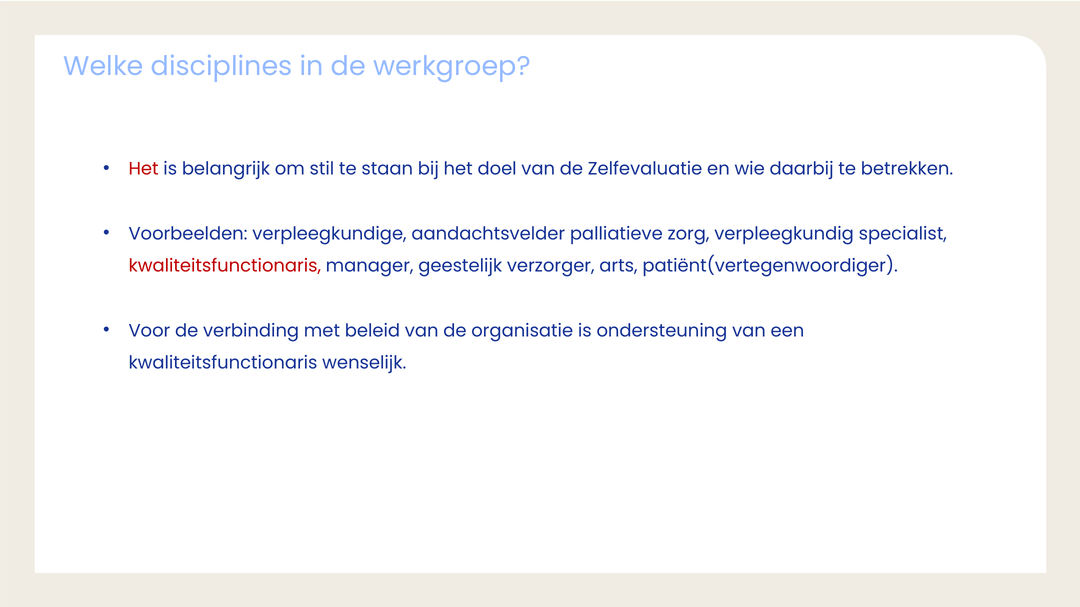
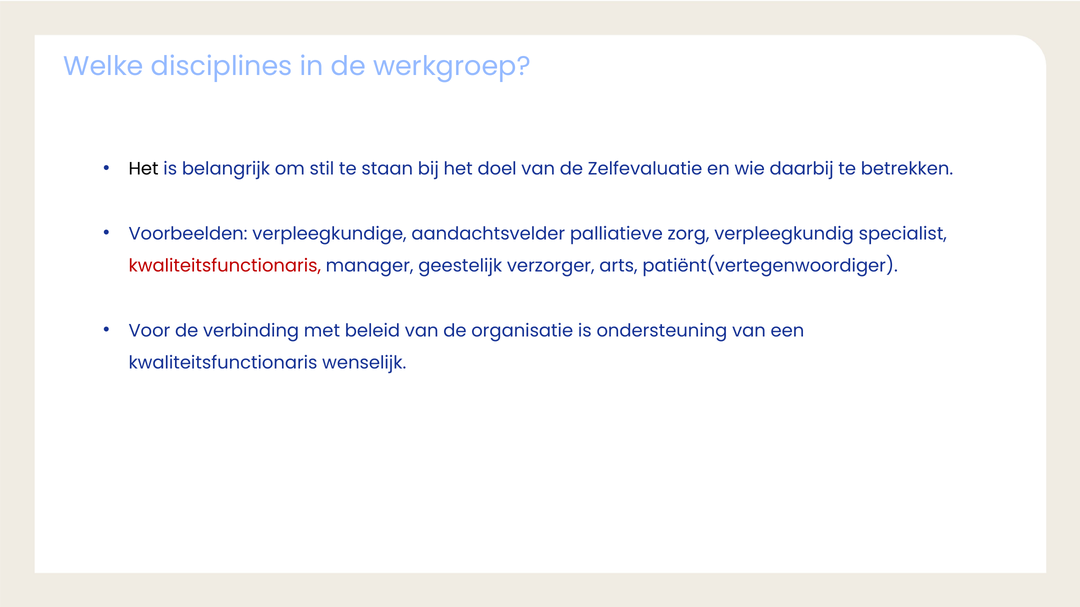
Het colour: red -> black (144, 169)
